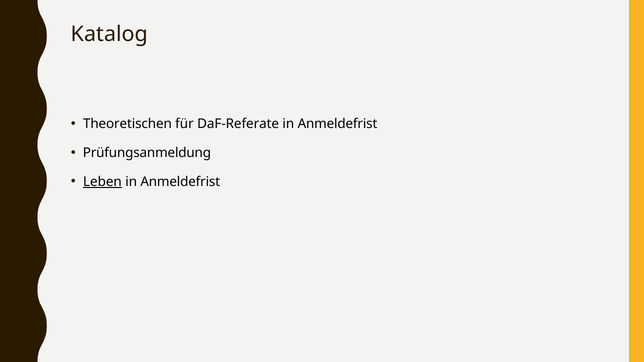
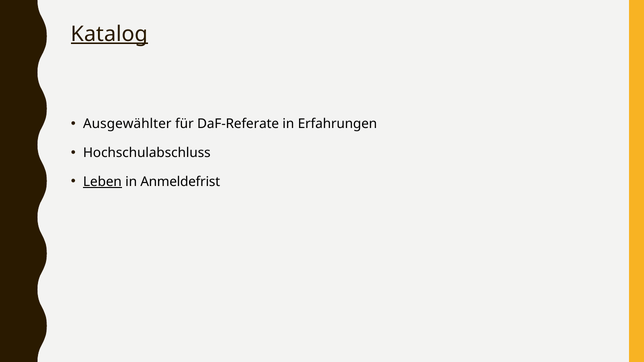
Katalog underline: none -> present (109, 34)
Theoretischen: Theoretischen -> Ausgewählter (127, 124)
Anmeldefrist: Anmeldefrist -> Erfahrungen (337, 124)
Prüfungsanmeldung: Prüfungsanmeldung -> Hochschulabschluss (147, 153)
